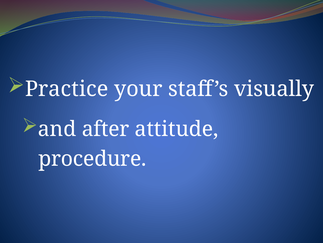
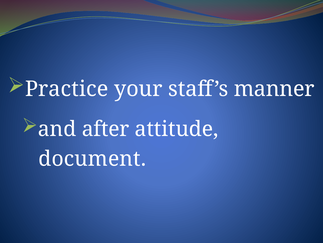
visually: visually -> manner (274, 89)
procedure: procedure -> document (92, 158)
